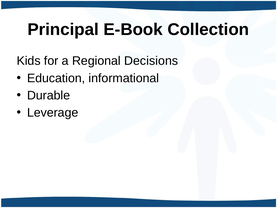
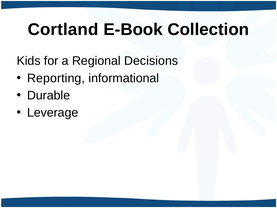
Principal: Principal -> Cortland (63, 30)
Education: Education -> Reporting (56, 78)
